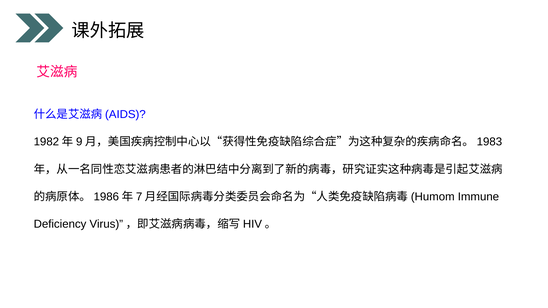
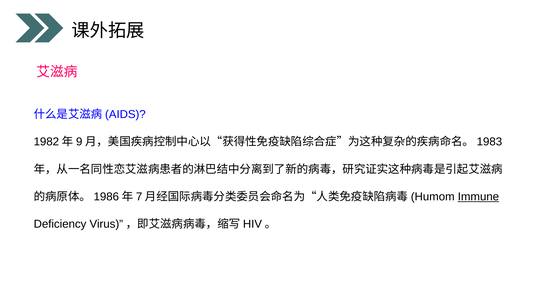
Immune underline: none -> present (478, 197)
